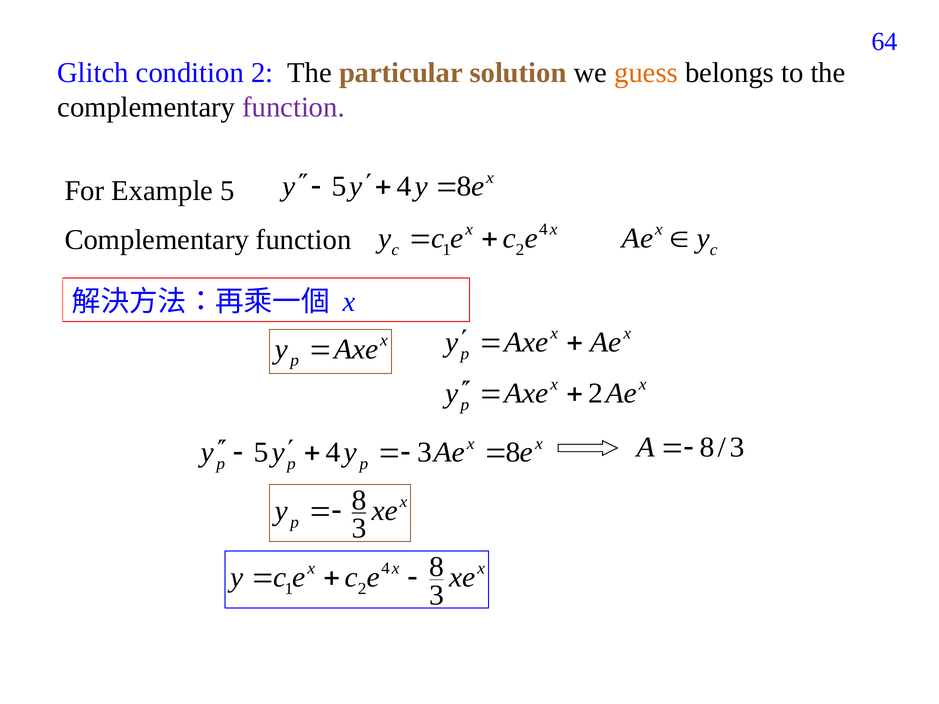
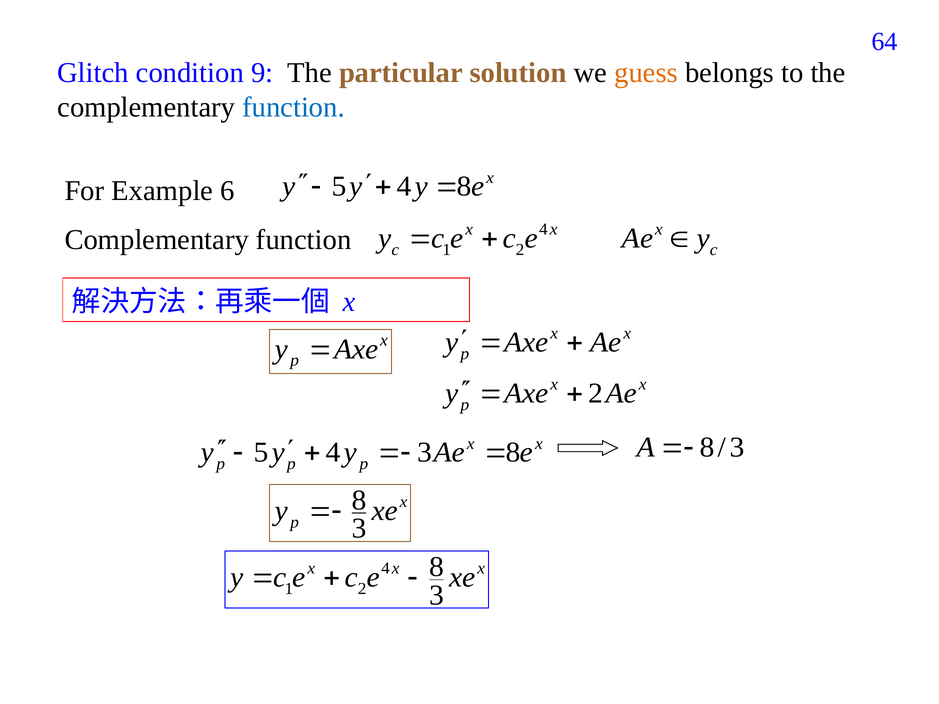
condition 2: 2 -> 9 (262, 73)
function colour: purple -> blue (294, 107)
Example 5: 5 -> 6 (227, 191)
